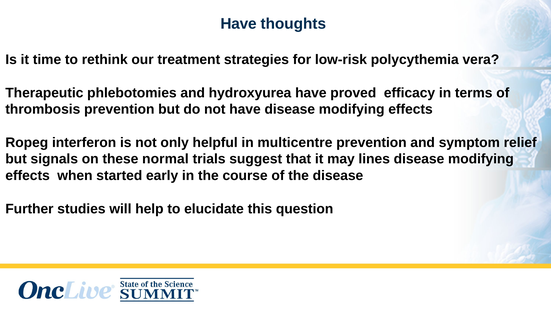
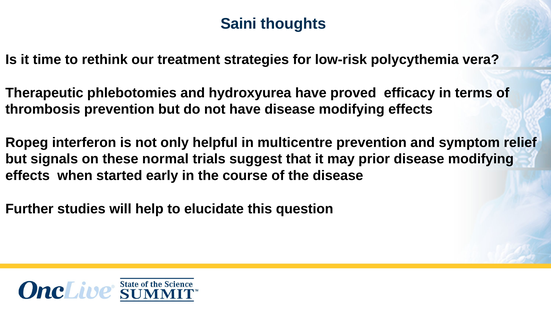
Have: Have -> Saini (239, 24)
lines: lines -> prior (374, 159)
